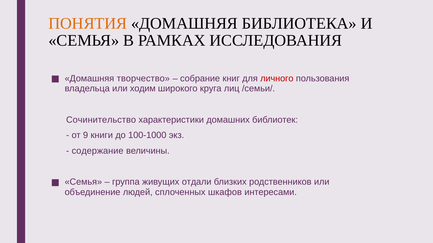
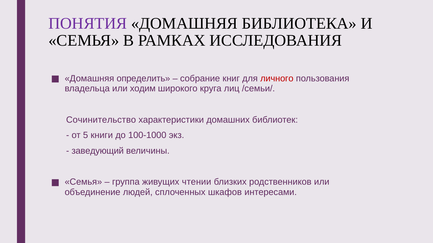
ПОНЯТИЯ colour: orange -> purple (88, 23)
творчество: творчество -> определить (143, 79)
9: 9 -> 5 (86, 136)
содержание: содержание -> заведующий (98, 151)
отдали: отдали -> чтении (197, 182)
